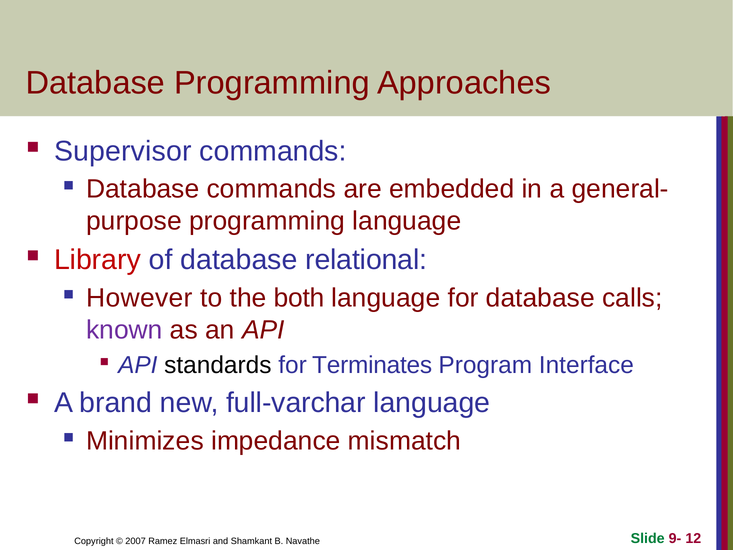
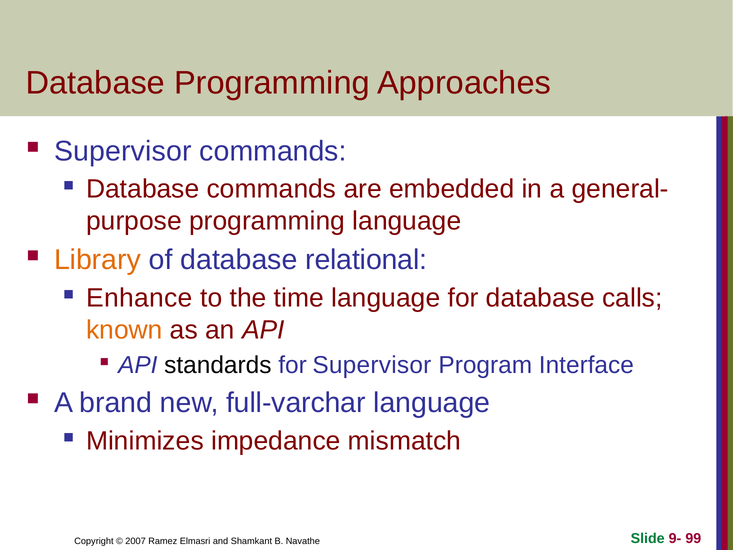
Library colour: red -> orange (98, 260)
However: However -> Enhance (139, 298)
both: both -> time (299, 298)
known colour: purple -> orange (124, 330)
for Terminates: Terminates -> Supervisor (372, 365)
12: 12 -> 99 (693, 538)
